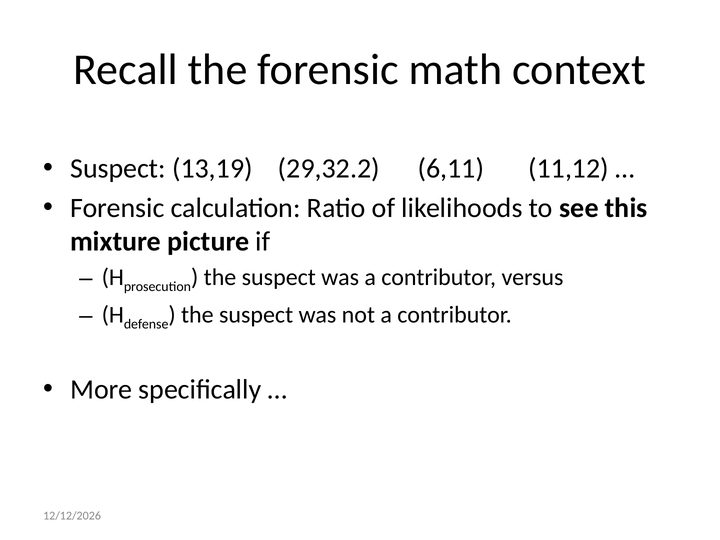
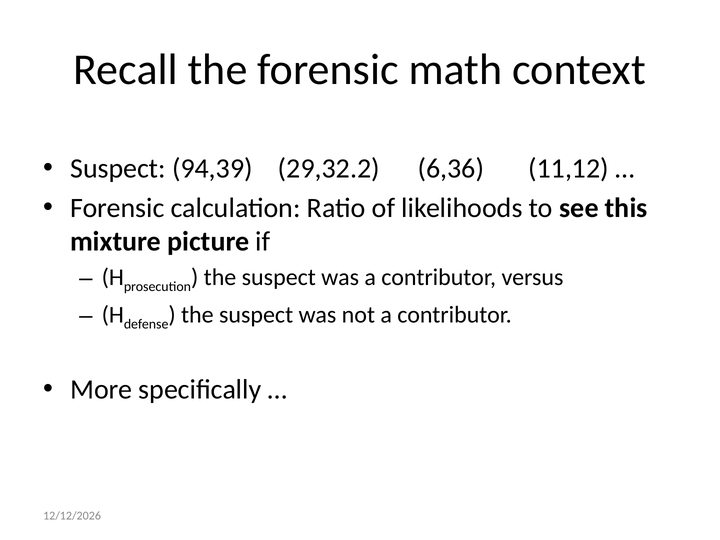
13,19: 13,19 -> 94,39 (212, 169)
6,11: 6,11 -> 6,36 (451, 169)
